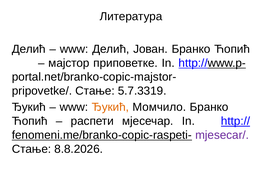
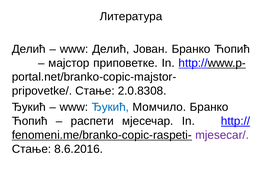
5.7.3319: 5.7.3319 -> 2.0.8308 (142, 91)
Ђукић colour: orange -> blue (110, 107)
8.8.2026: 8.8.2026 -> 8.6.2016 (79, 149)
